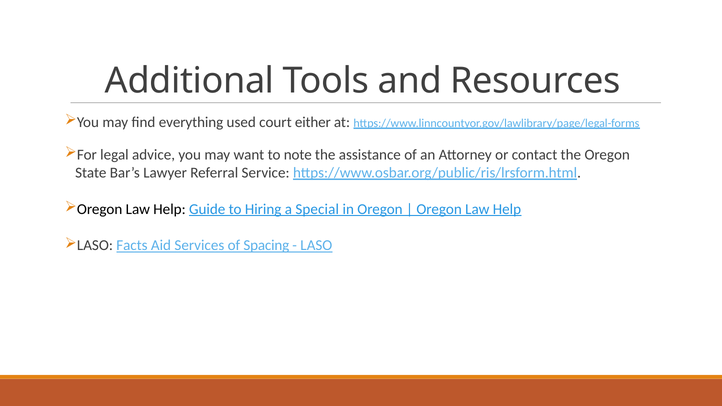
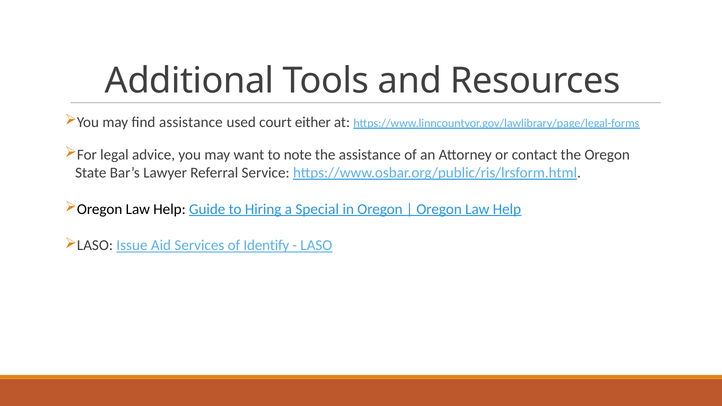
find everything: everything -> assistance (191, 122)
Facts: Facts -> Issue (132, 246)
Spacing: Spacing -> Identify (266, 246)
